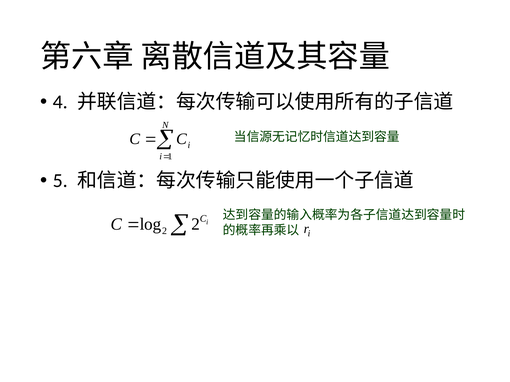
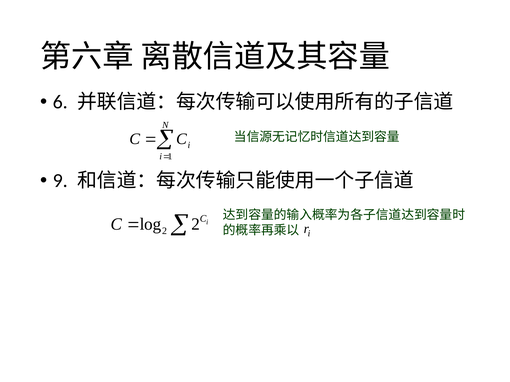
4: 4 -> 6 (60, 102)
5: 5 -> 9 (60, 181)
